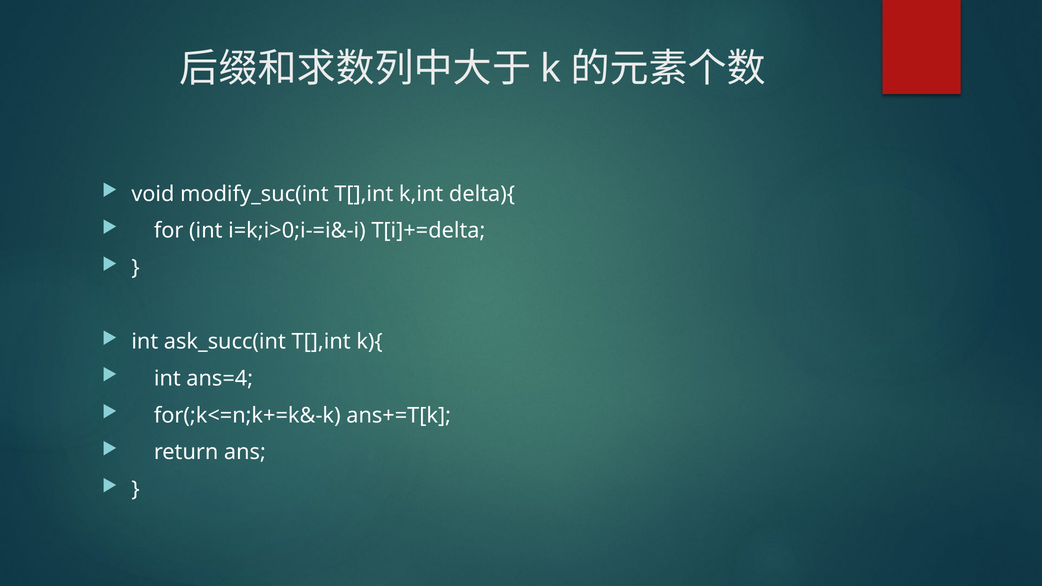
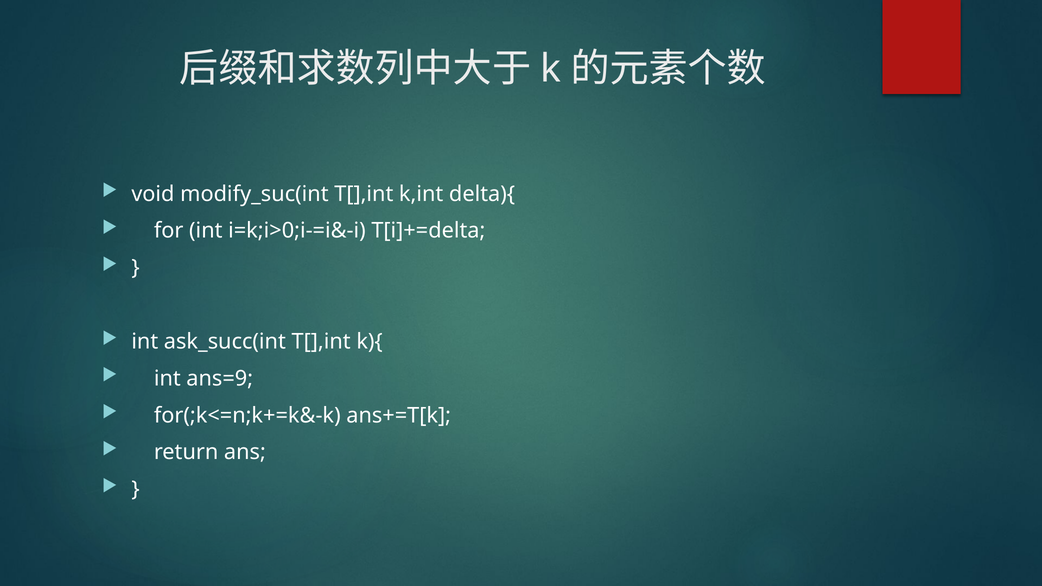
ans=4: ans=4 -> ans=9 (220, 379)
